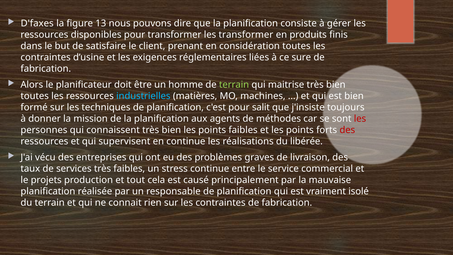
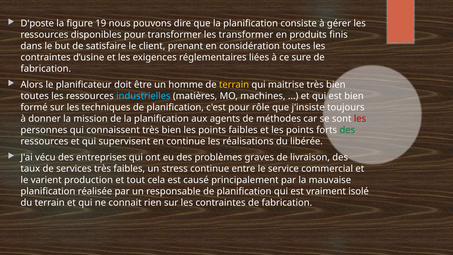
D'faxes: D'faxes -> D'poste (37, 23)
13: 13 -> 19 (101, 23)
terrain colour: light green -> yellow (234, 85)
salit: salit -> rôle (261, 107)
des colour: red -> green (347, 130)
projets: projets -> varient (46, 180)
